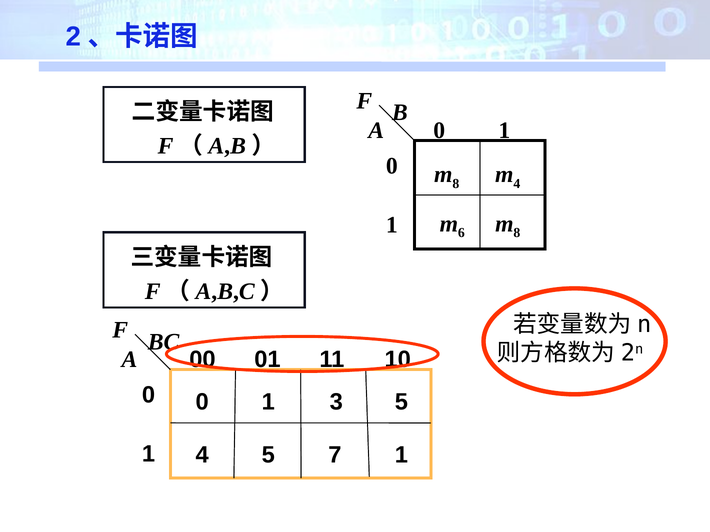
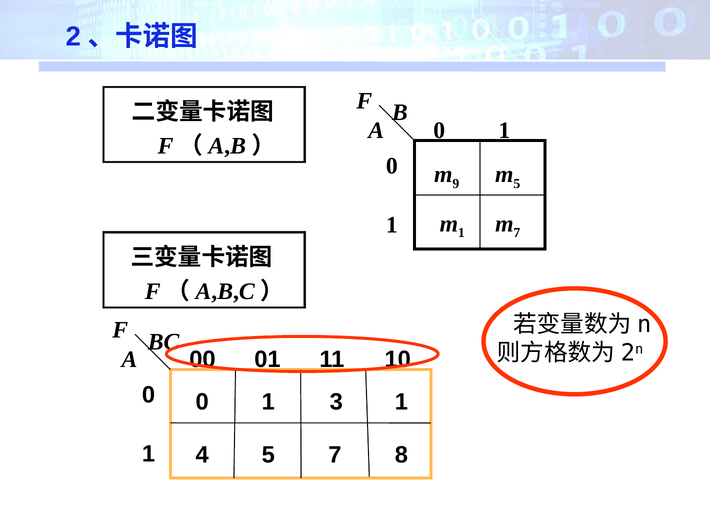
8: 8 -> 9 (456, 184)
4: 4 -> 5 (517, 184)
6: 6 -> 1 (461, 233)
8: 8 -> 7 (517, 233)
1 5: 5 -> 1 (401, 402)
5 1: 1 -> 8 (401, 456)
